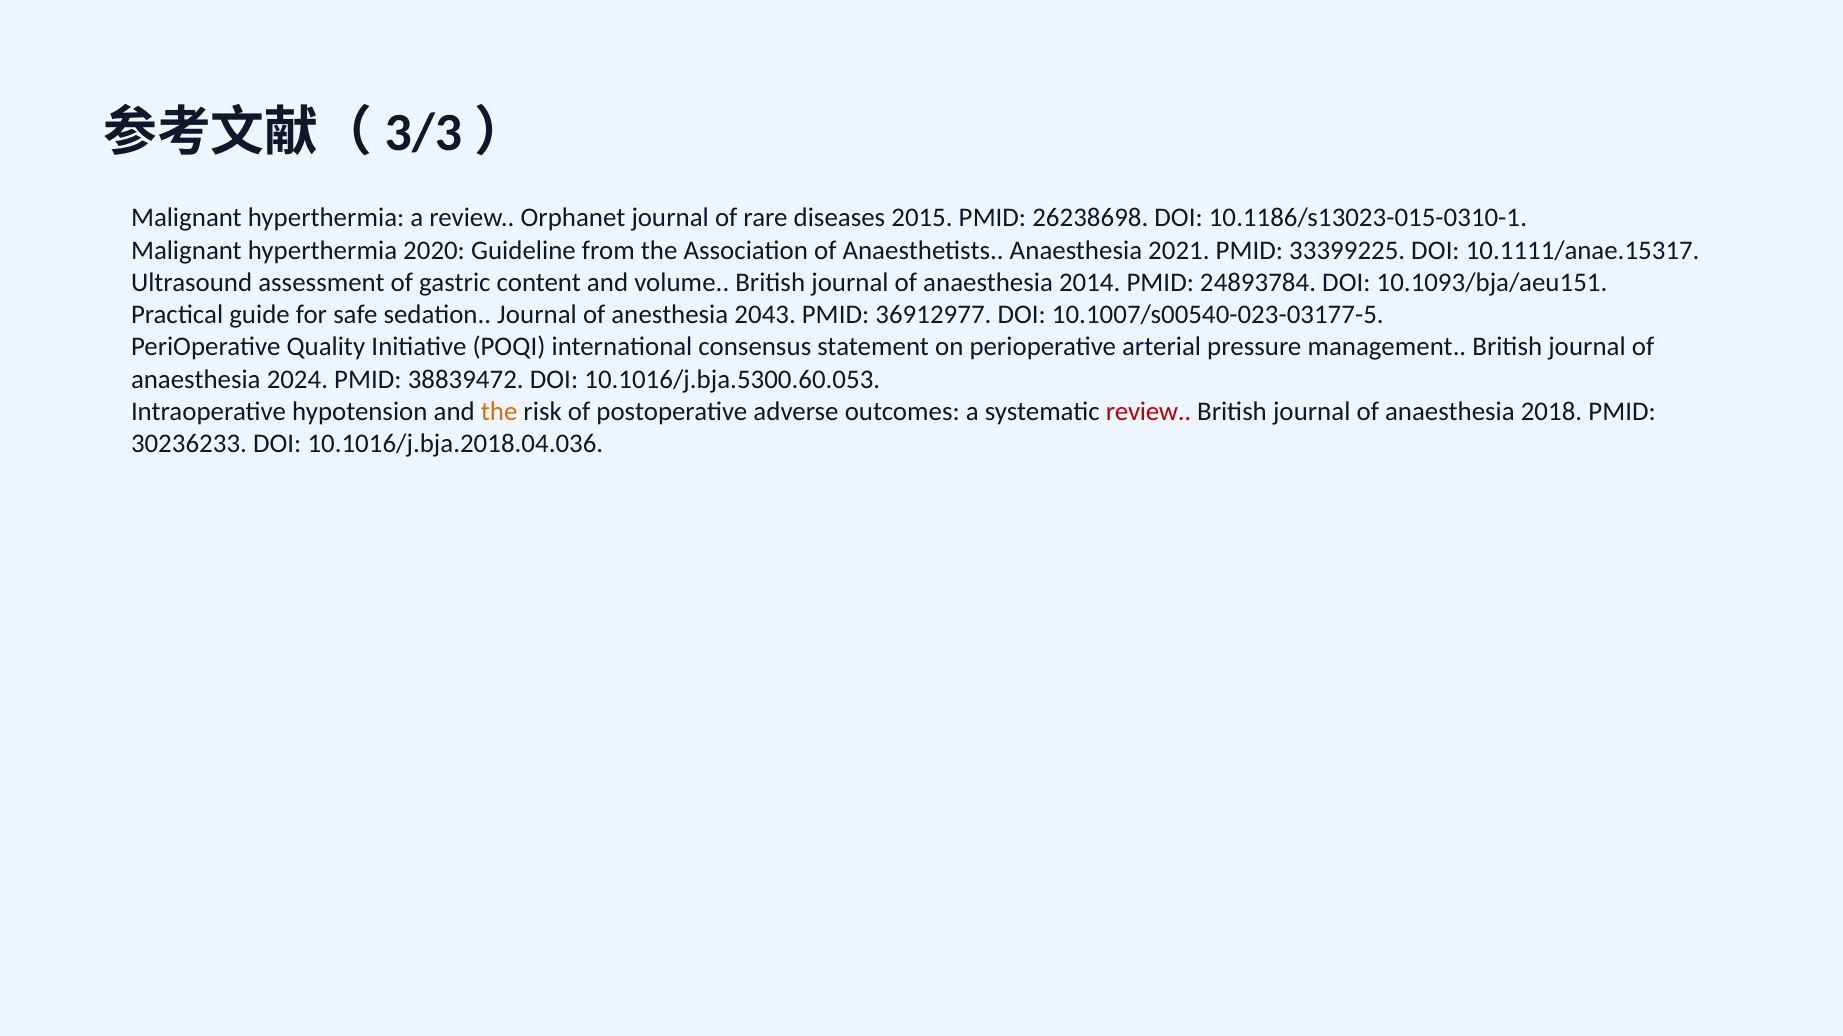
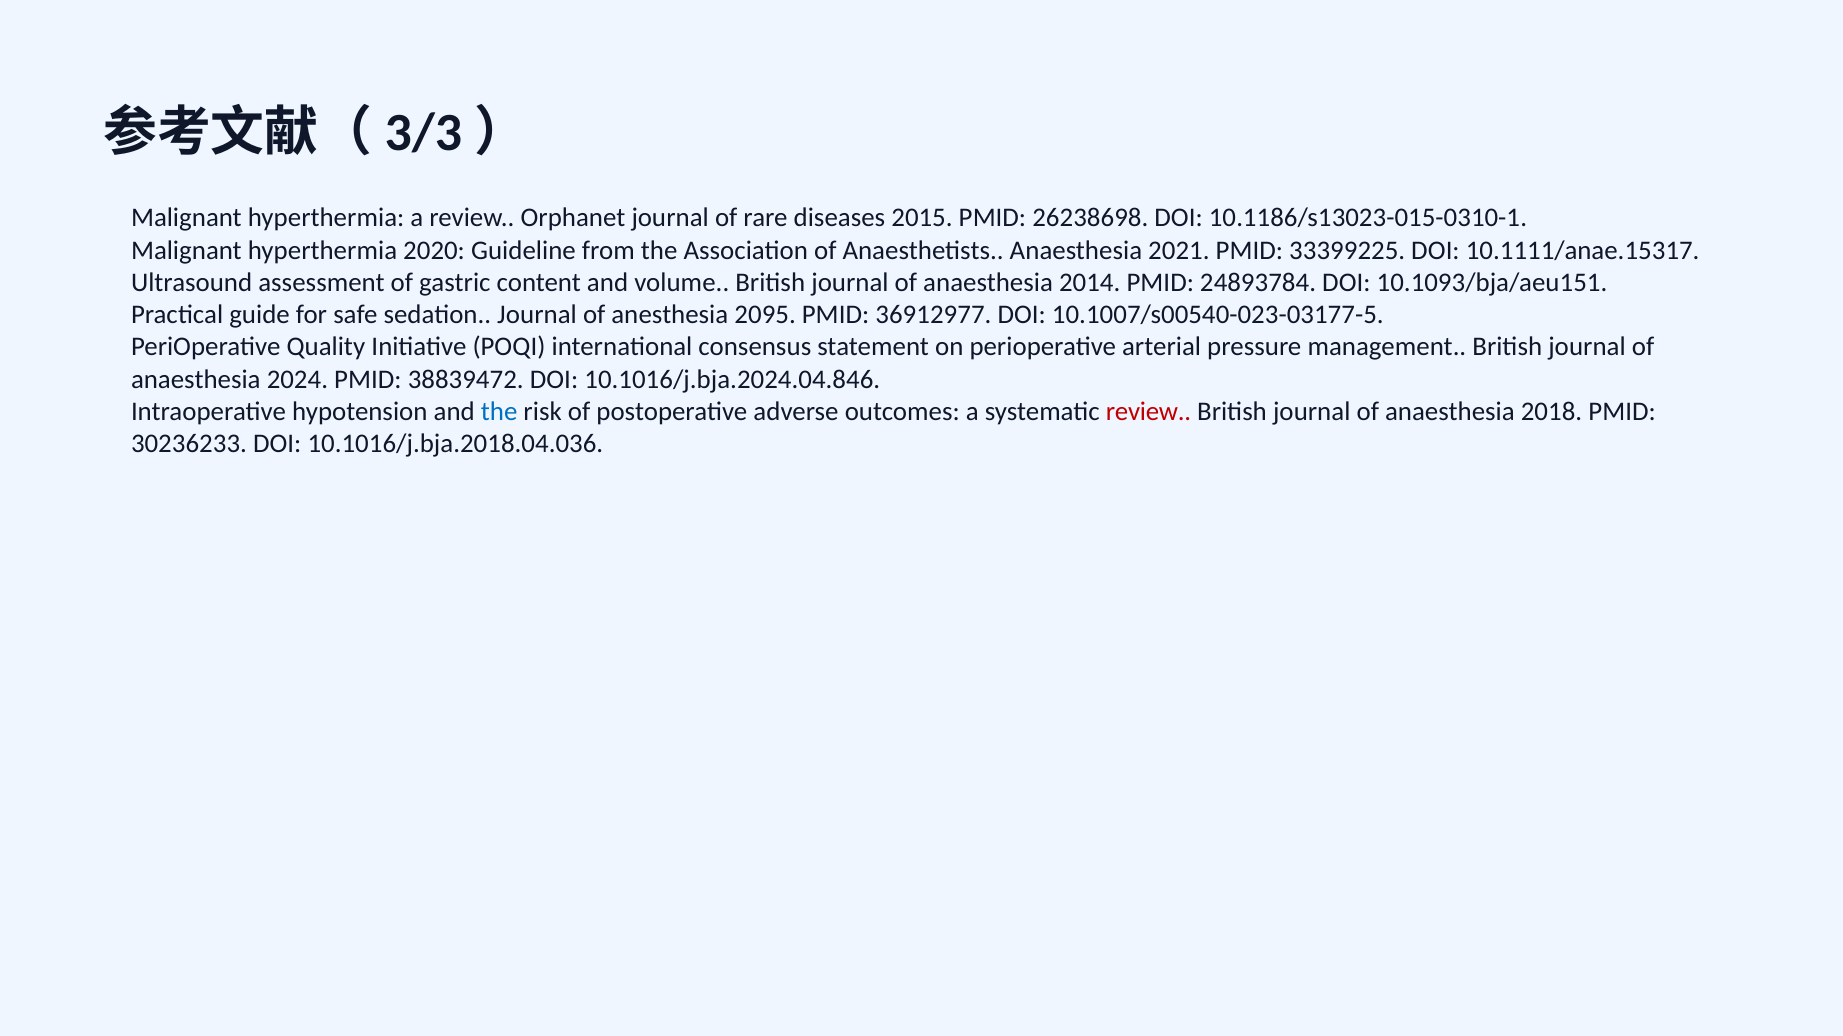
2043: 2043 -> 2095 (765, 315)
10.1016/j.bja.5300.60.053: 10.1016/j.bja.5300.60.053 -> 10.1016/j.bja.2024.04.846 (732, 380)
the colour: orange -> blue (499, 412)
